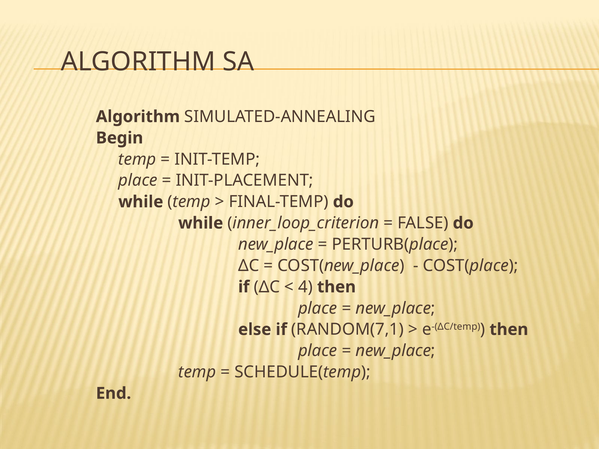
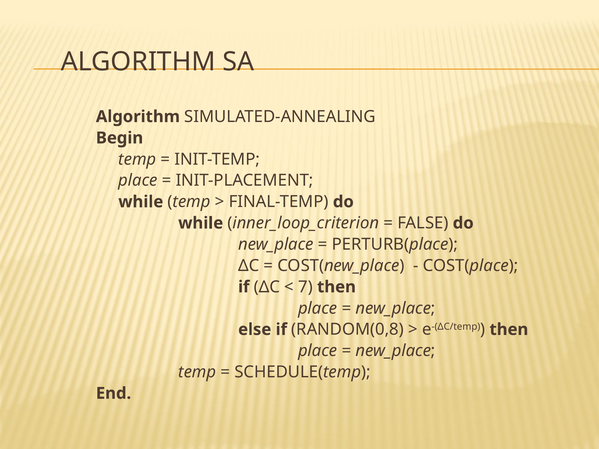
4: 4 -> 7 (305, 287)
RANDOM(7,1: RANDOM(7,1 -> RANDOM(0,8 (348, 330)
